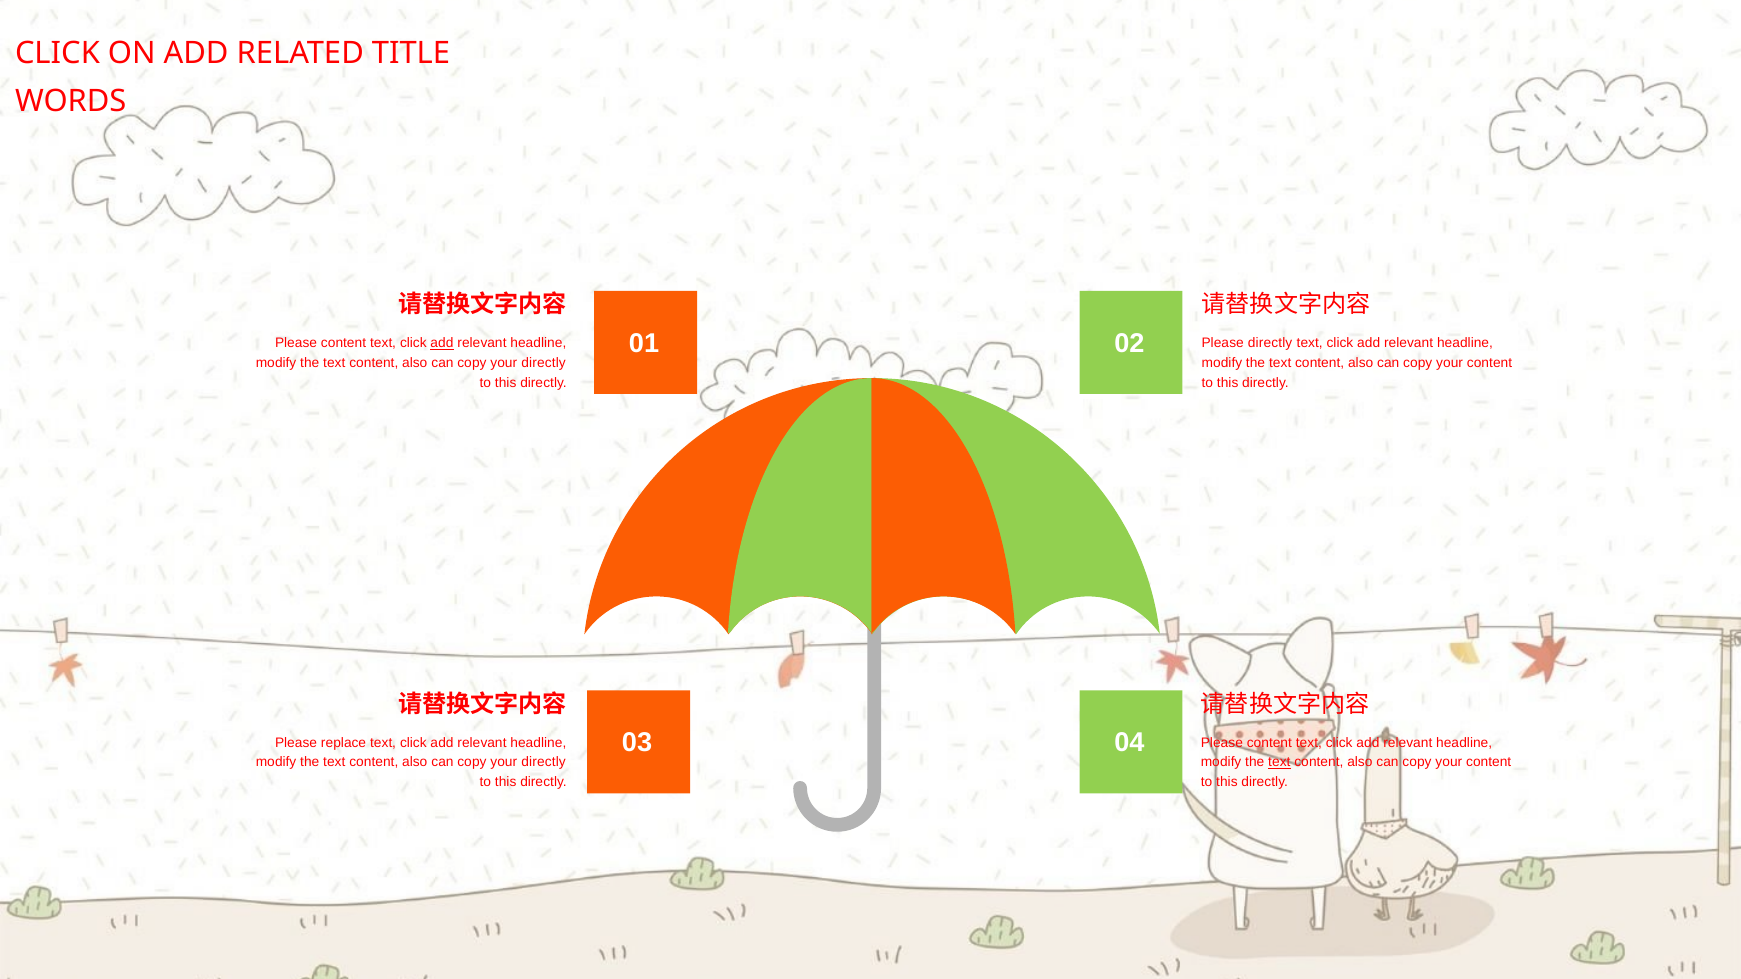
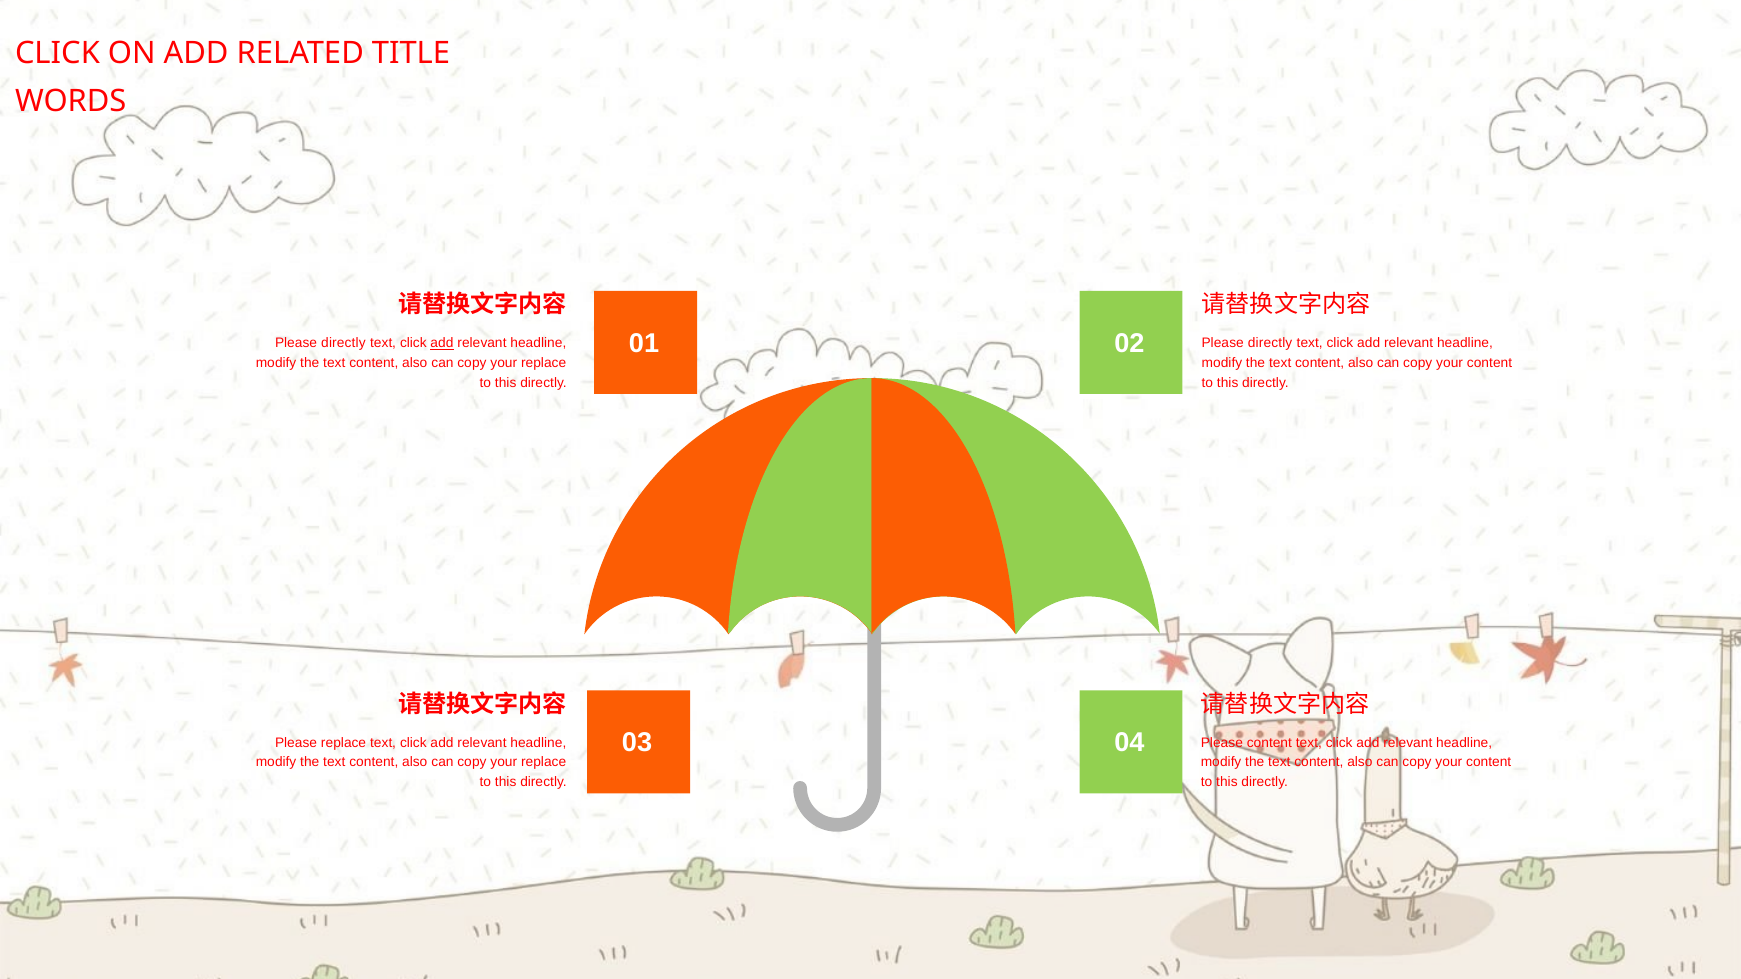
content: content -> directly (343, 343)
directly: directly -> replace (544, 363)
directly: directly -> replace (544, 763)
text underline: present -> none (1279, 763)
